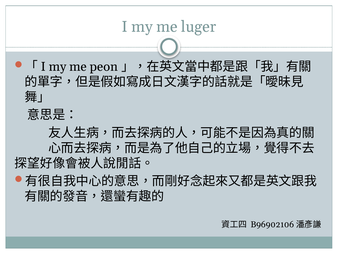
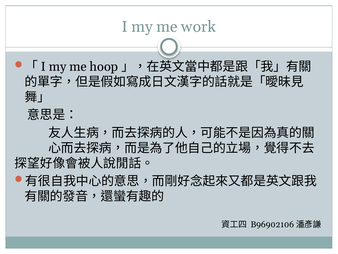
luger: luger -> work (199, 27)
peon: peon -> hoop (104, 67)
